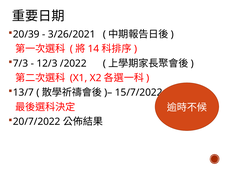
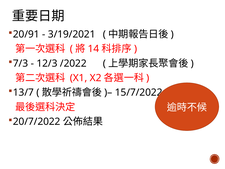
20/39: 20/39 -> 20/91 (26, 34)
3/26/2021: 3/26/2021 -> 3/19/2021 (72, 34)
